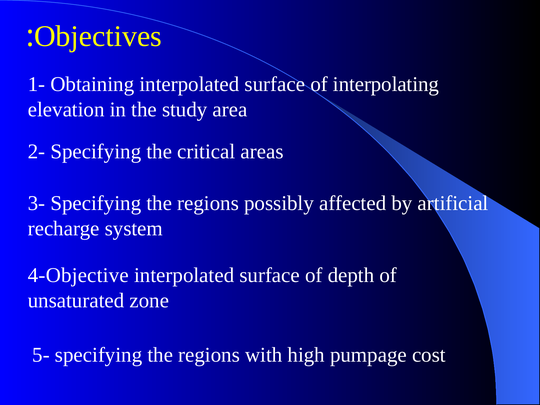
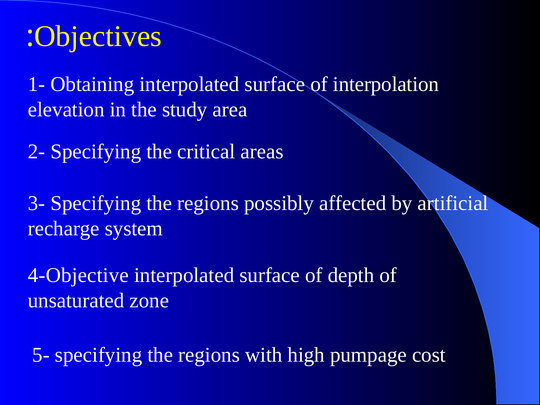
interpolating: interpolating -> interpolation (386, 84)
